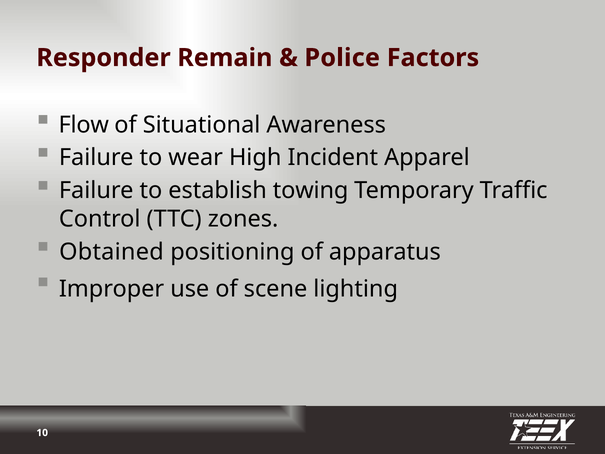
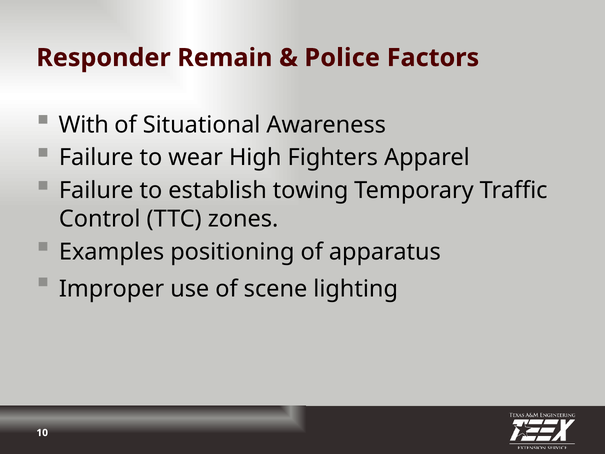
Flow: Flow -> With (84, 125)
Incident: Incident -> Fighters (333, 158)
Obtained: Obtained -> Examples (112, 252)
